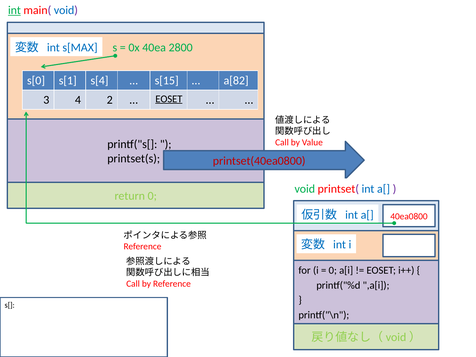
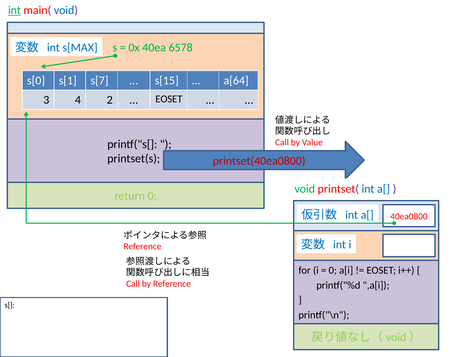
2800: 2800 -> 6578 (181, 47)
s[4: s[4 -> s[7 (99, 80)
a[82: a[82 -> a[64 (236, 80)
EOSET underline: present -> none (169, 99)
